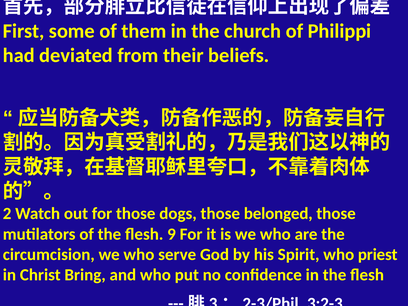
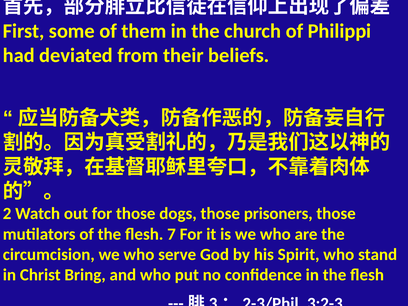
belonged: belonged -> prisoners (278, 214)
9: 9 -> 7 (172, 234)
priest: priest -> stand (378, 255)
